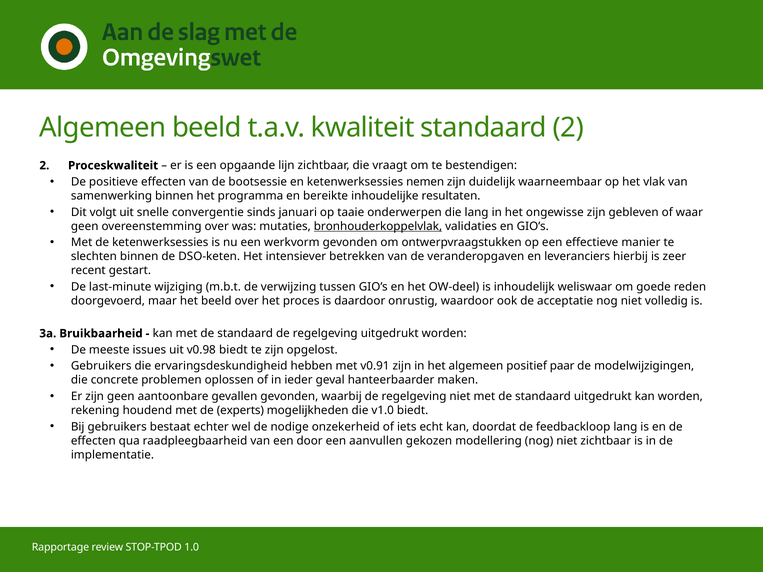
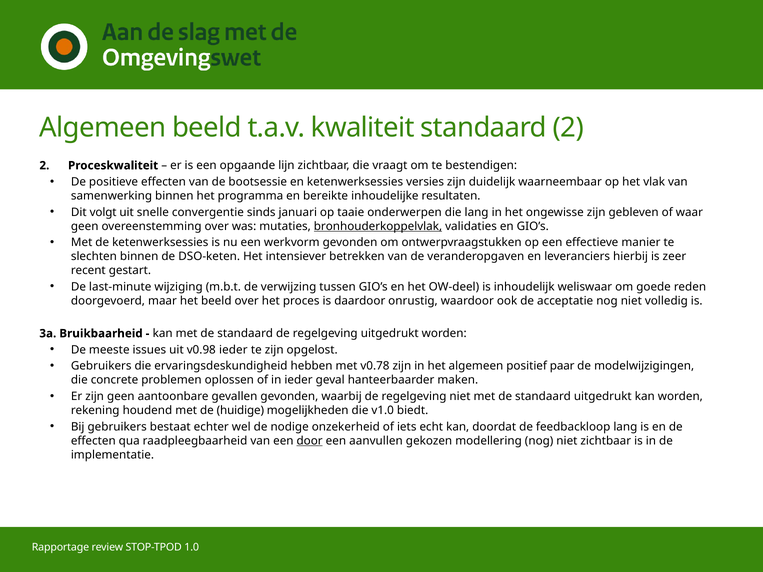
nemen: nemen -> versies (425, 182)
v0.98 biedt: biedt -> ieder (233, 350)
v0.91: v0.91 -> v0.78 (375, 366)
experts: experts -> huidige (240, 411)
door underline: none -> present (310, 441)
